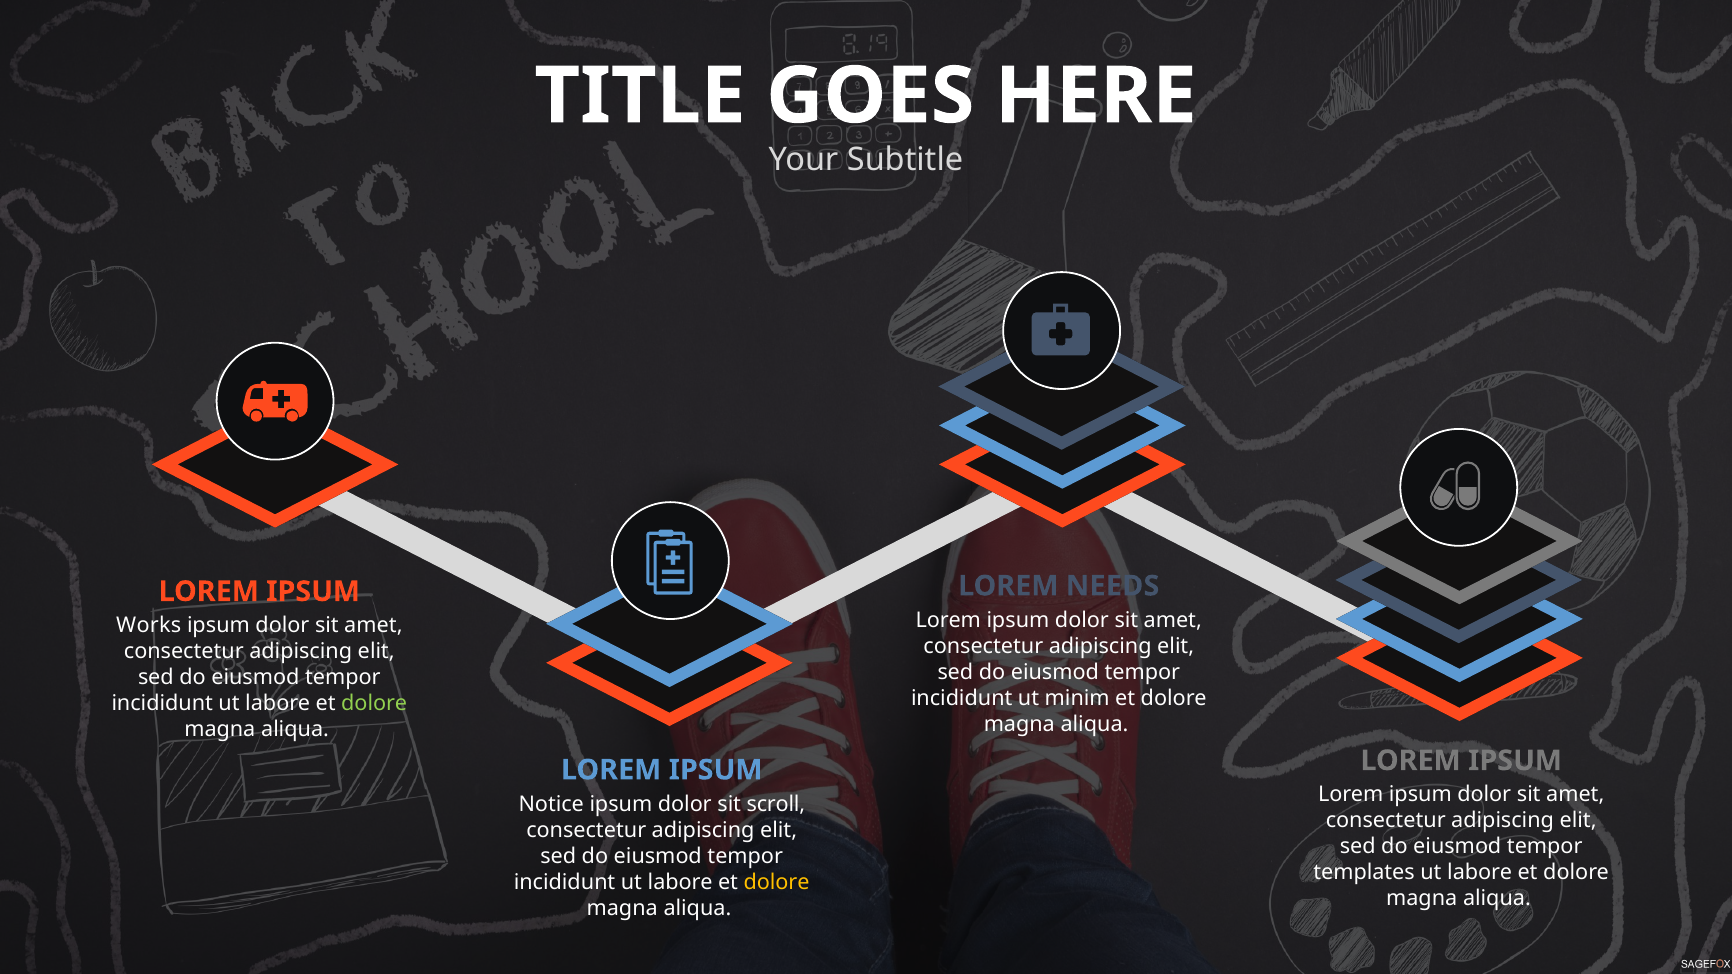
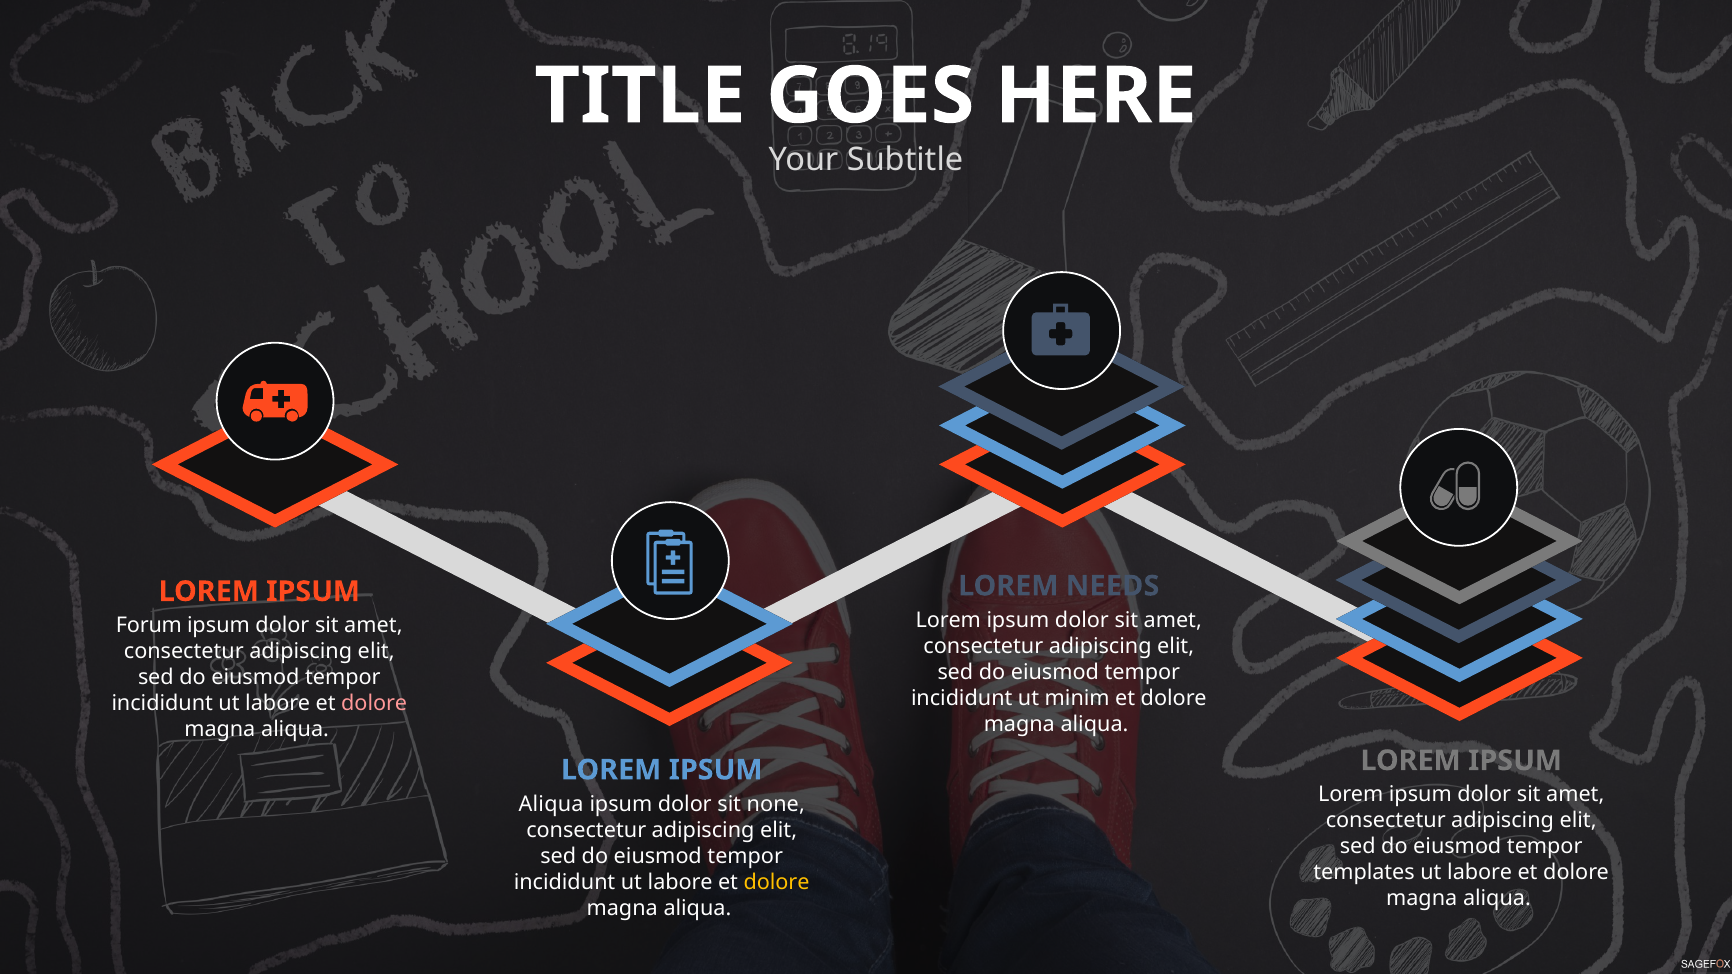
Works: Works -> Forum (149, 626)
dolore colour: light green -> pink (374, 704)
Notice: Notice -> Aliqua (551, 804)
scroll: scroll -> none (776, 804)
